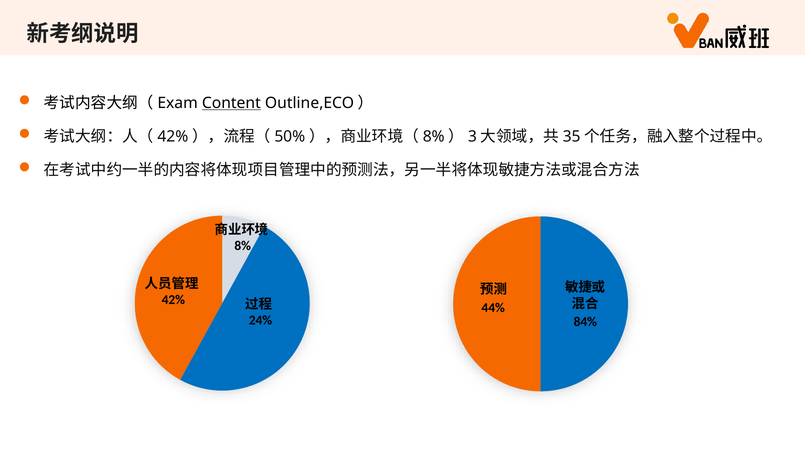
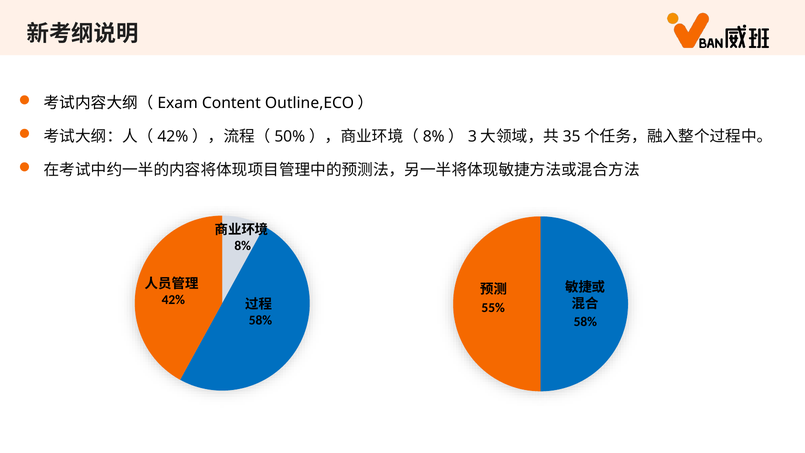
Content underline: present -> none (231, 103)
44%: 44% -> 55% (493, 307)
24%: 24% -> 58% (260, 320)
84%: 84% -> 58% (585, 322)
